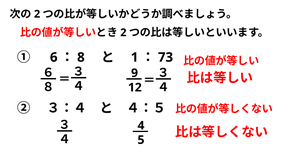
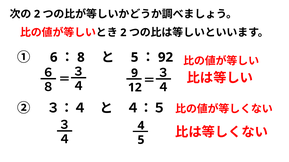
1: 1 -> 5 (135, 58)
73: 73 -> 92 (166, 58)
